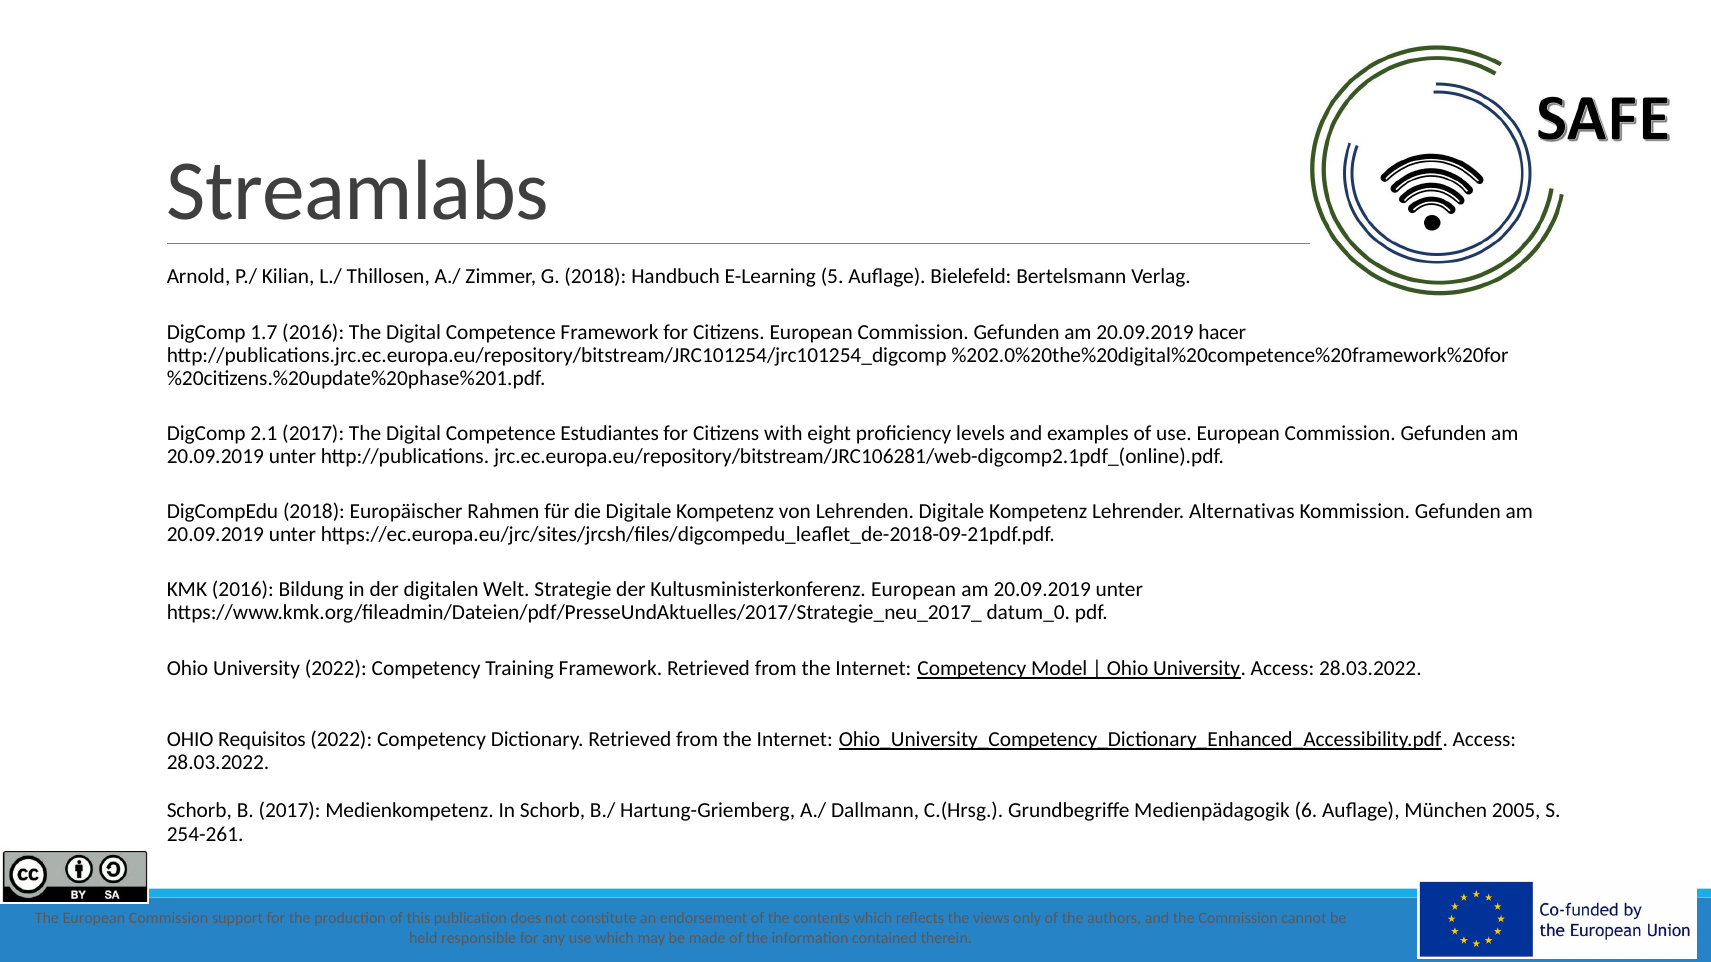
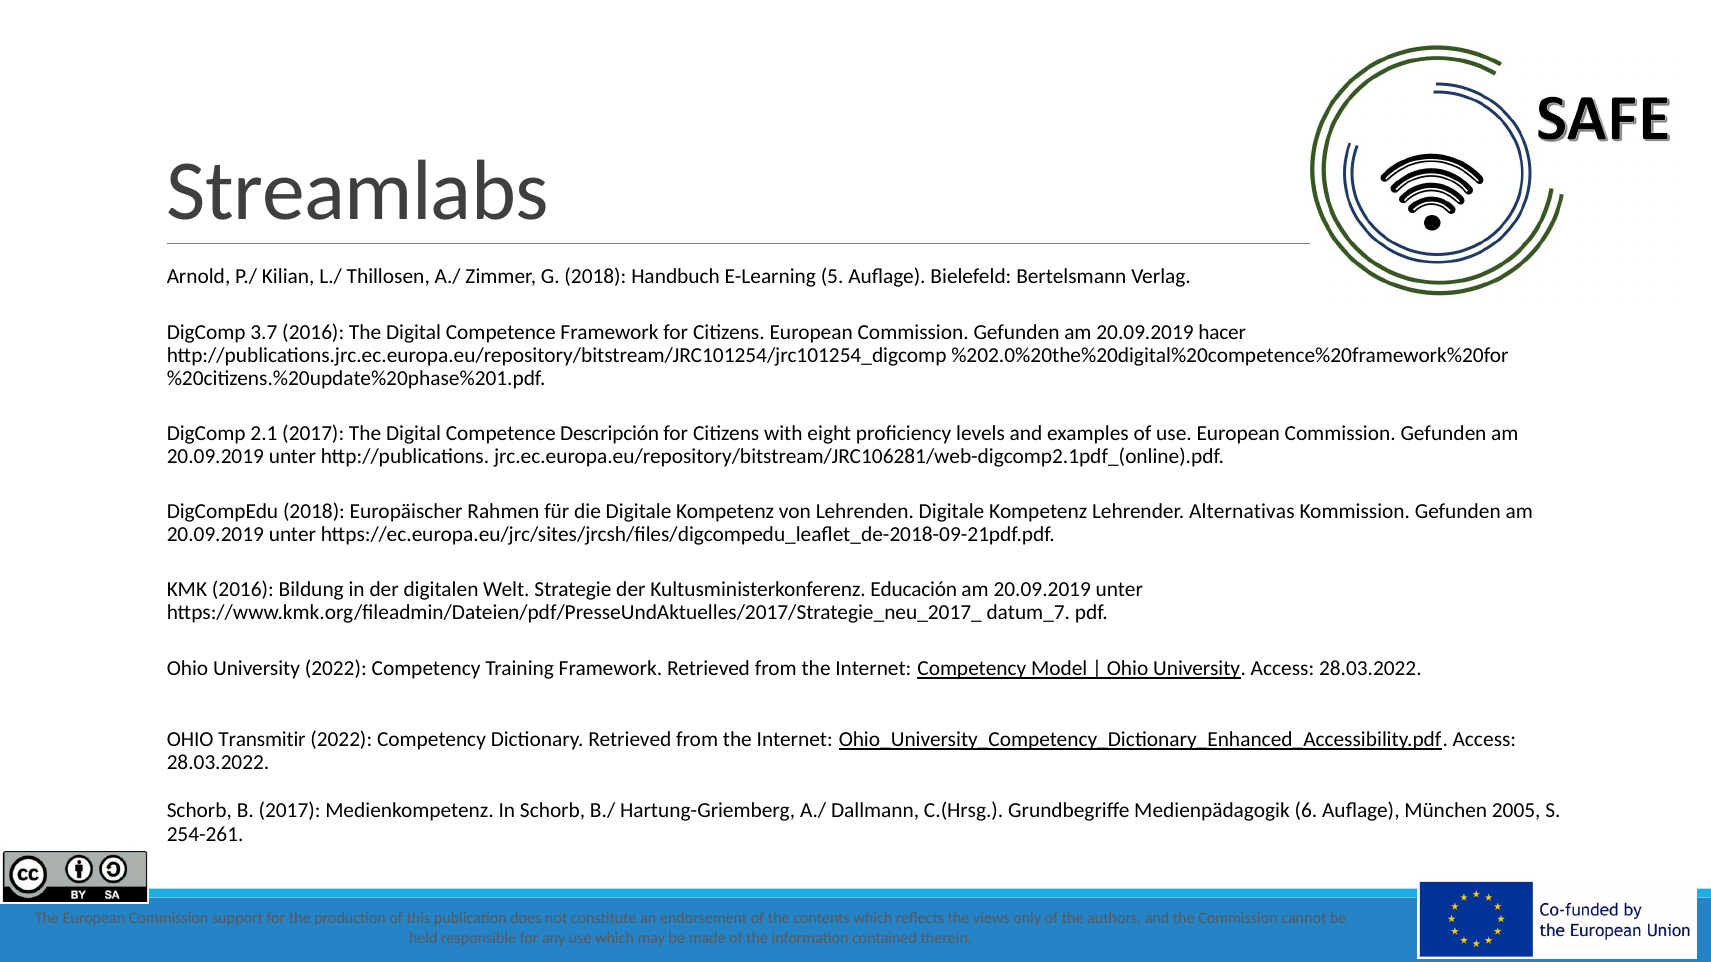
1.7: 1.7 -> 3.7 (264, 332)
Estudiantes: Estudiantes -> Descripción (610, 433)
Kultusministerkonferenz European: European -> Educación (914, 590)
datum_0: datum_0 -> datum_7 (1028, 613)
Requisitos: Requisitos -> Transmitir (262, 740)
